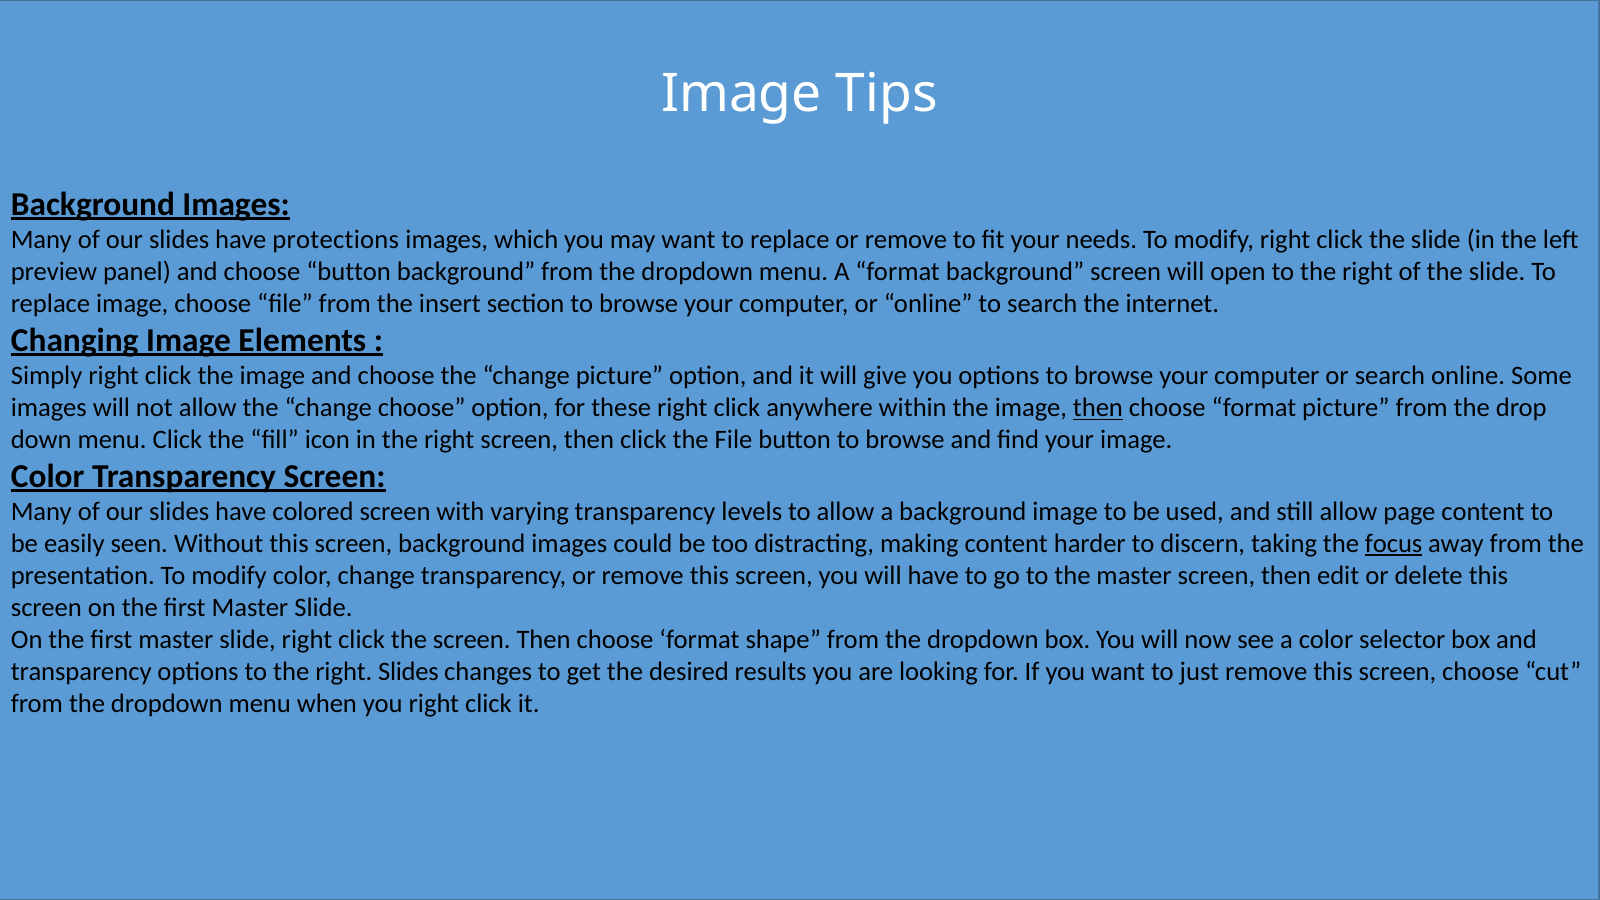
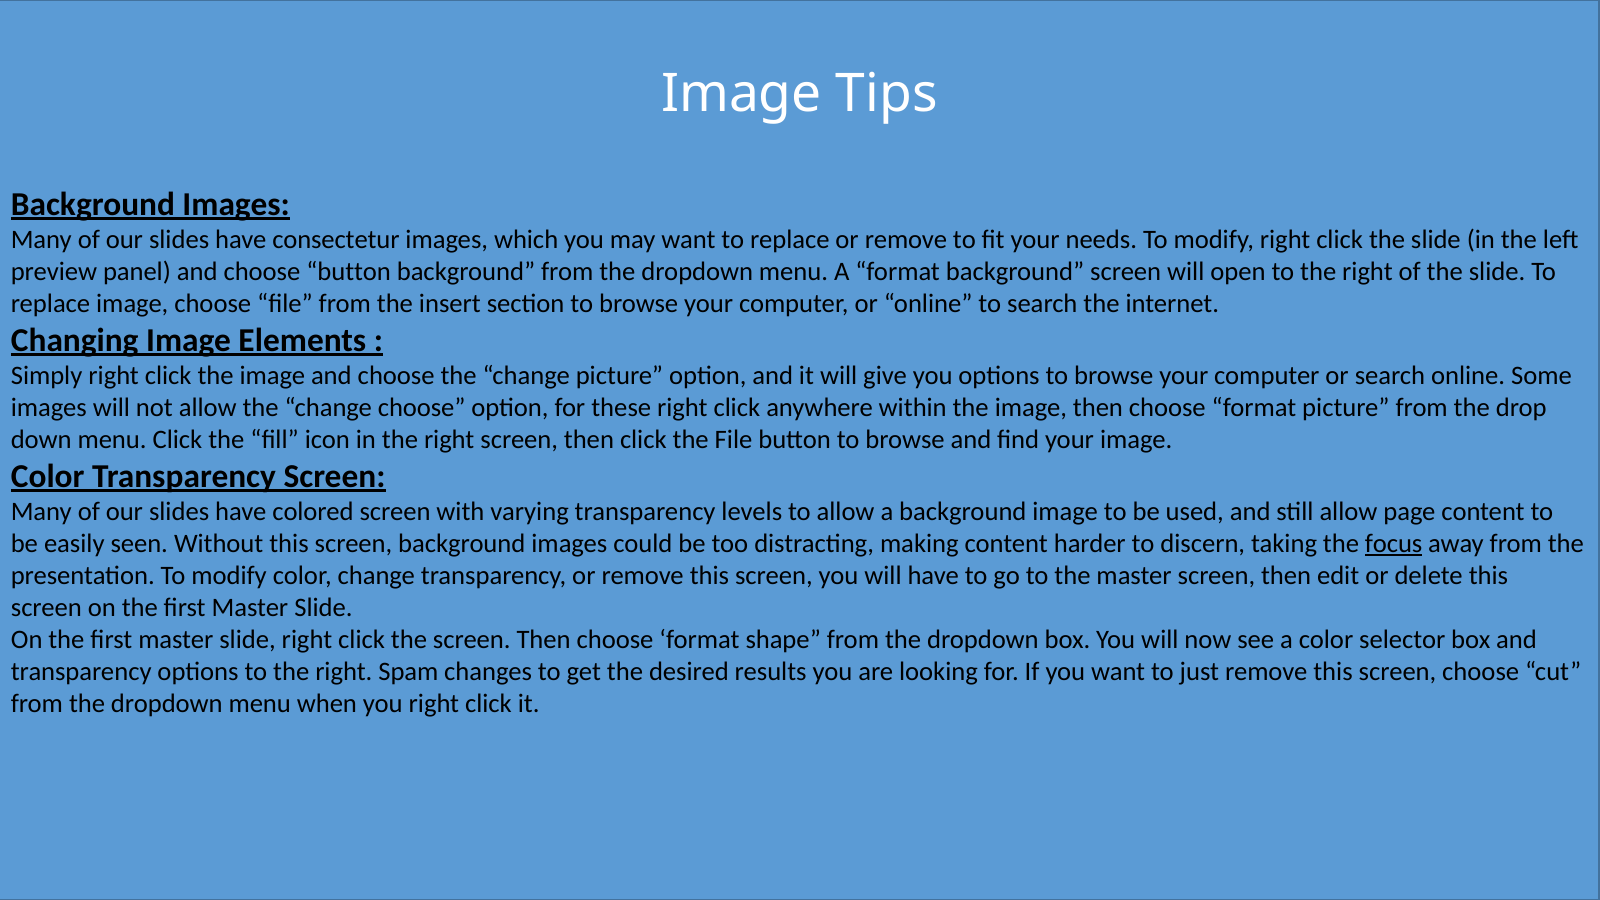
protections: protections -> consectetur (336, 240)
then underline: present -> none (1098, 408)
right Slides: Slides -> Spam (408, 672)
